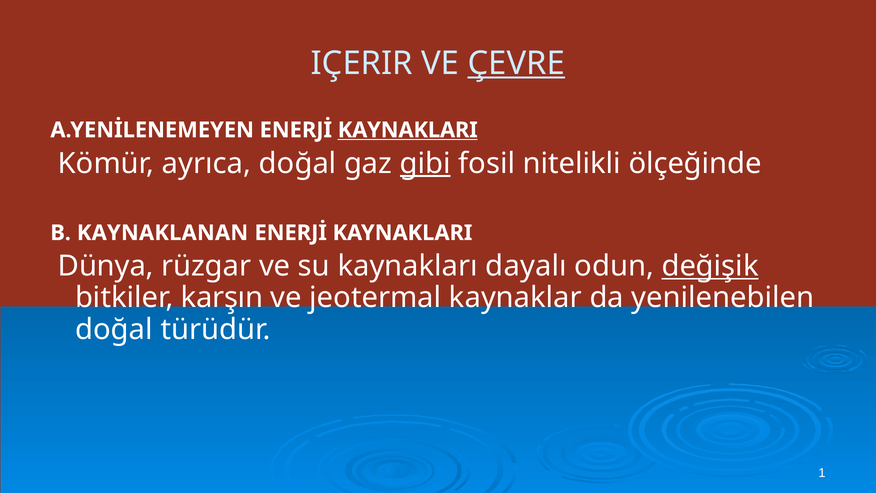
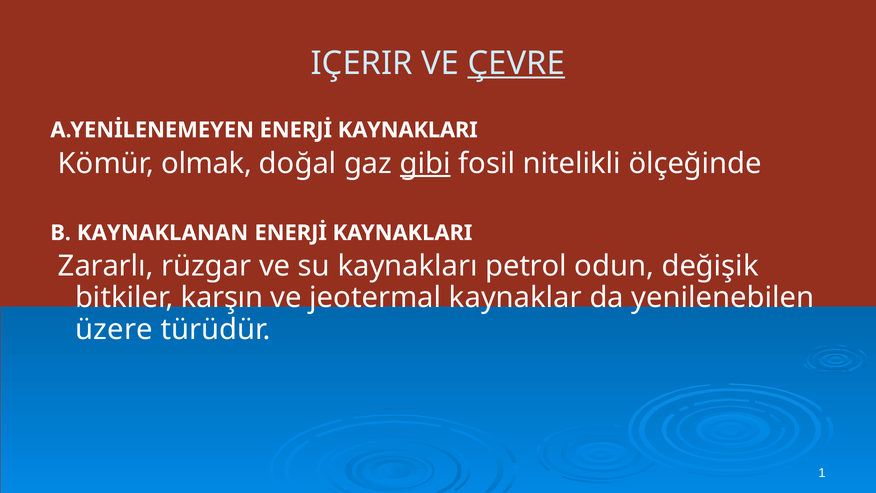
KAYNAKLARI underline: present -> none (408, 130)
ayrıca: ayrıca -> olmak (207, 163)
Dünya: Dünya -> Zararlı (106, 266)
dayalı: dayalı -> petrol (526, 266)
değişik underline: present -> none (710, 266)
doğal: doğal -> üzere (114, 329)
